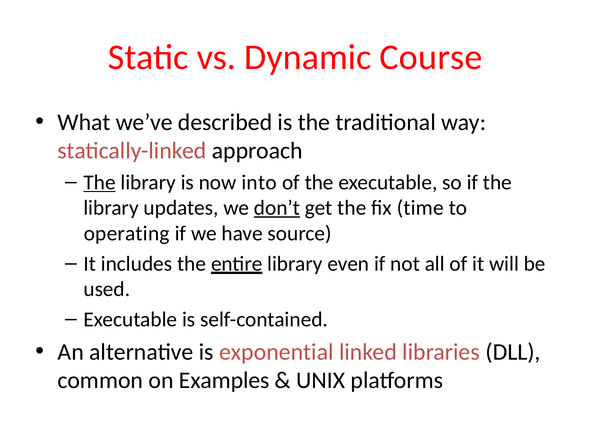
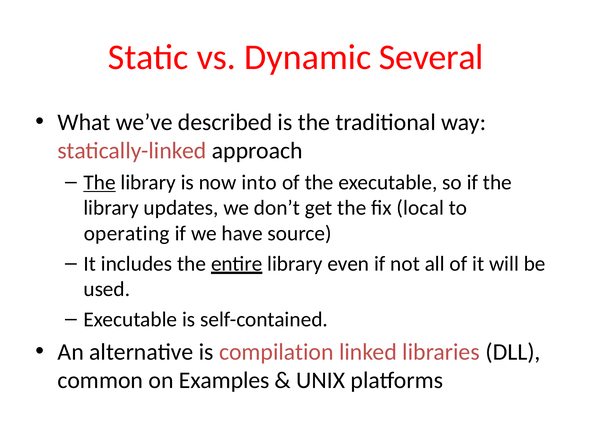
Course: Course -> Several (431, 57)
don’t underline: present -> none (277, 208)
time: time -> local (420, 208)
exponential: exponential -> compilation (276, 352)
